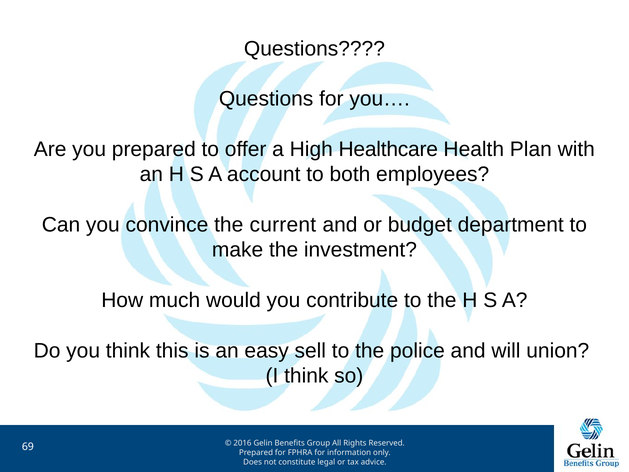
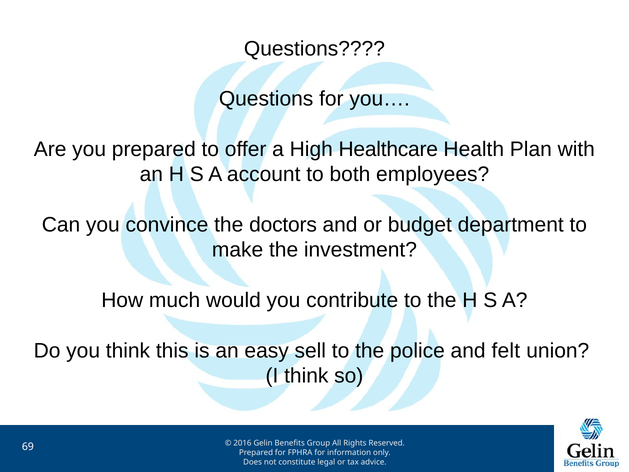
current: current -> doctors (283, 225)
will: will -> felt (506, 350)
